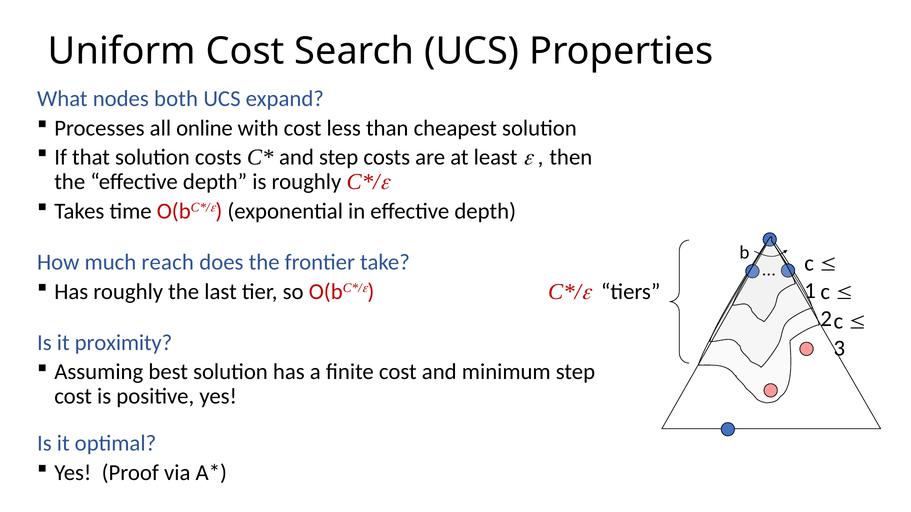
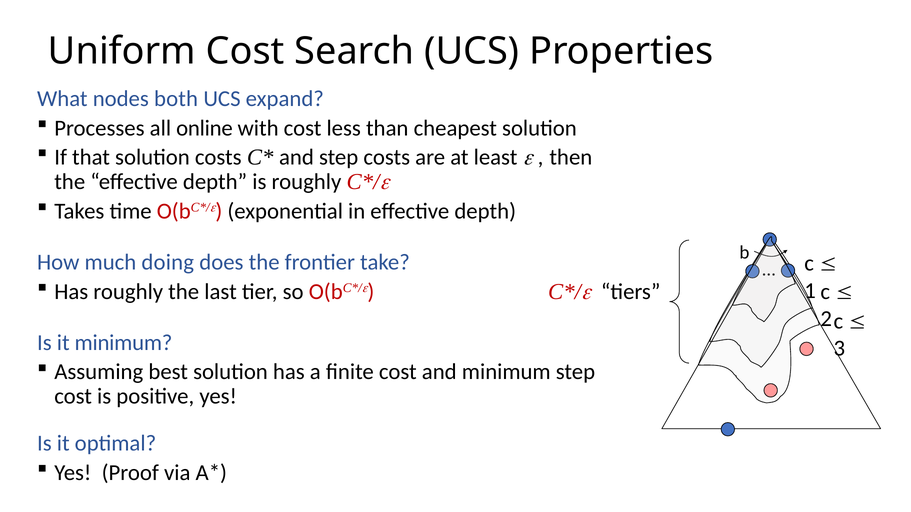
reach: reach -> doing (168, 262)
it proximity: proximity -> minimum (123, 343)
